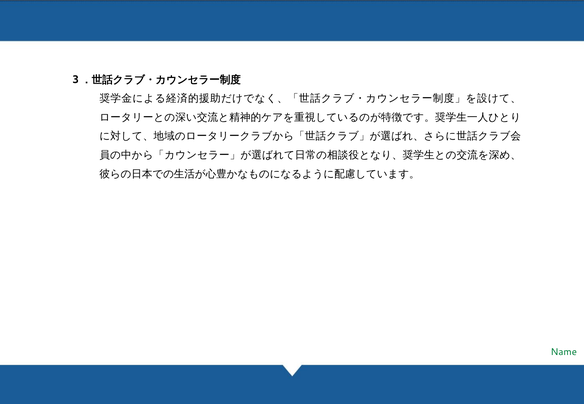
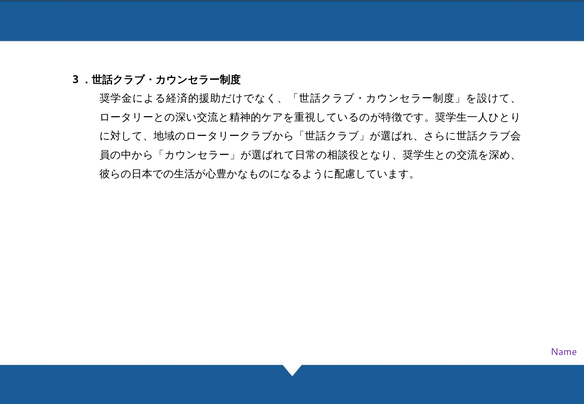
Name colour: green -> purple (564, 352)
